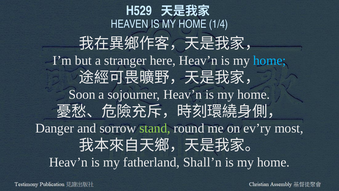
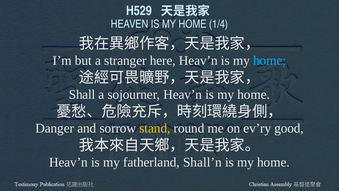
Soon: Soon -> Shall (82, 94)
stand colour: light green -> yellow (155, 128)
most: most -> good (289, 128)
